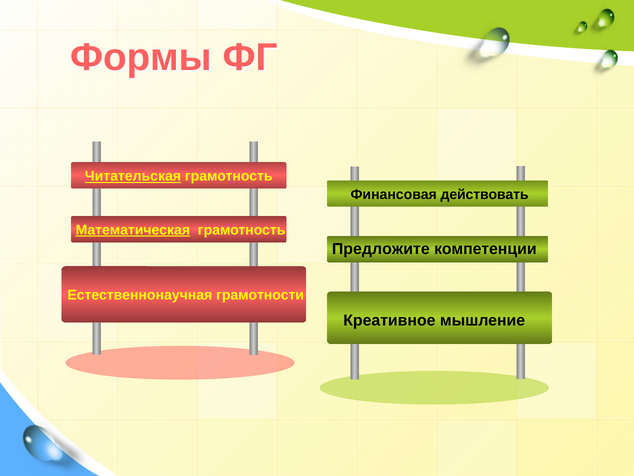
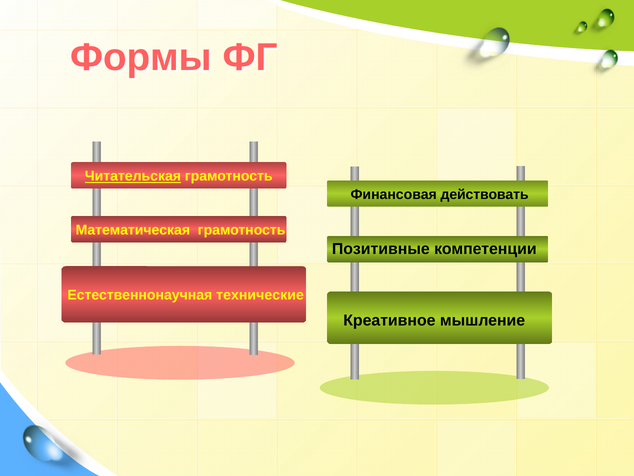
Математическая underline: present -> none (133, 230)
Предложите: Предложите -> Позитивные (381, 249)
грамотности: грамотности -> технические (260, 295)
